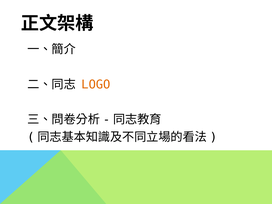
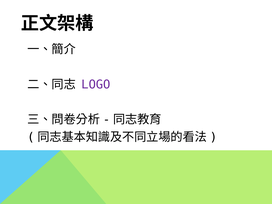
LOGO colour: orange -> purple (96, 84)
